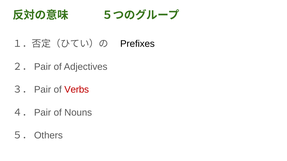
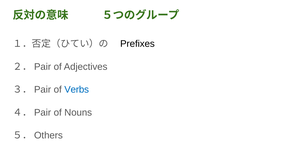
Verbs colour: red -> blue (77, 90)
